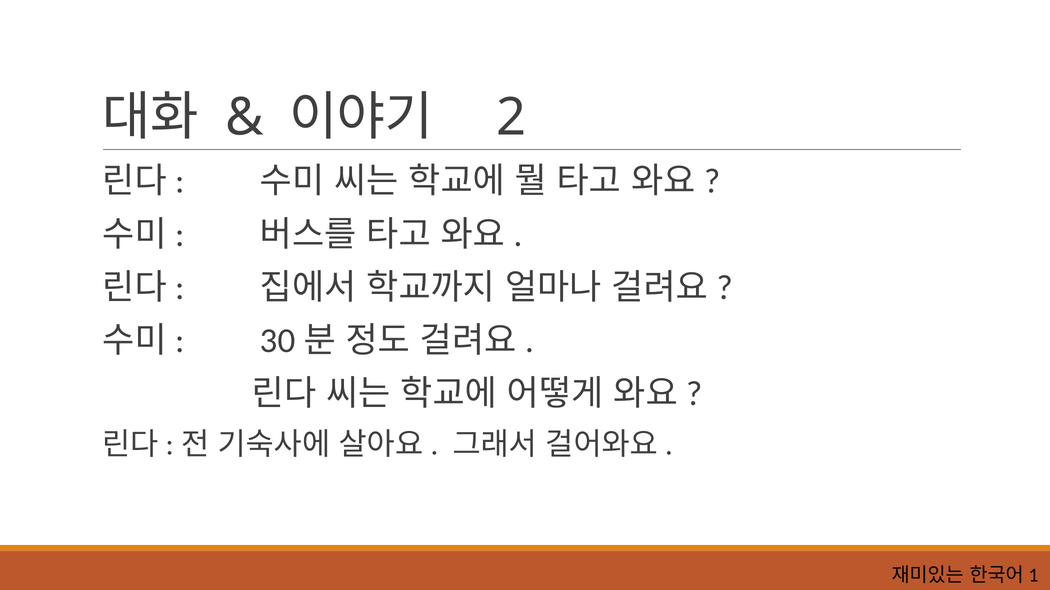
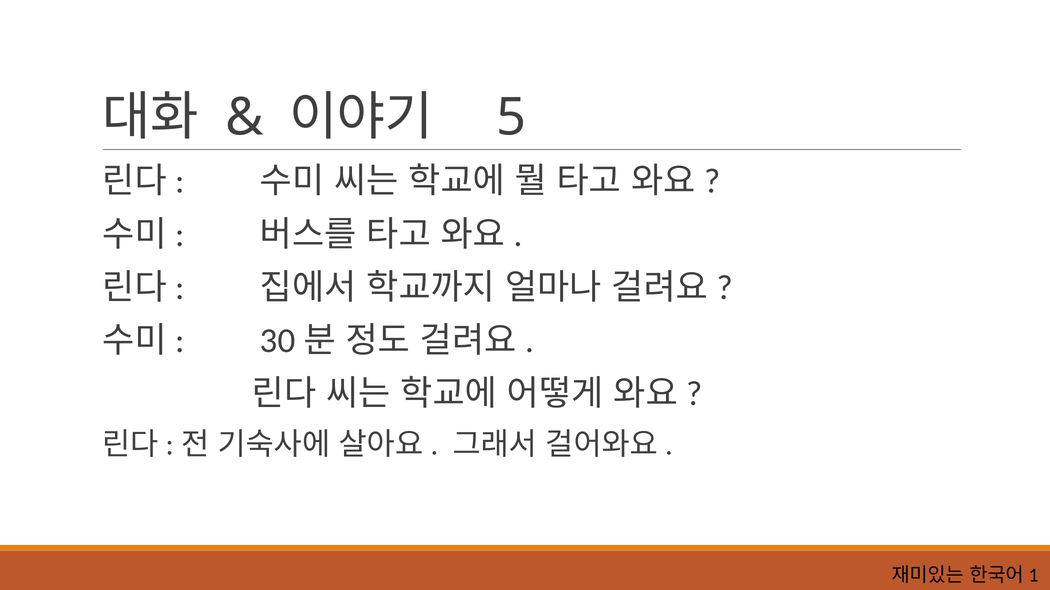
2: 2 -> 5 (511, 118)
